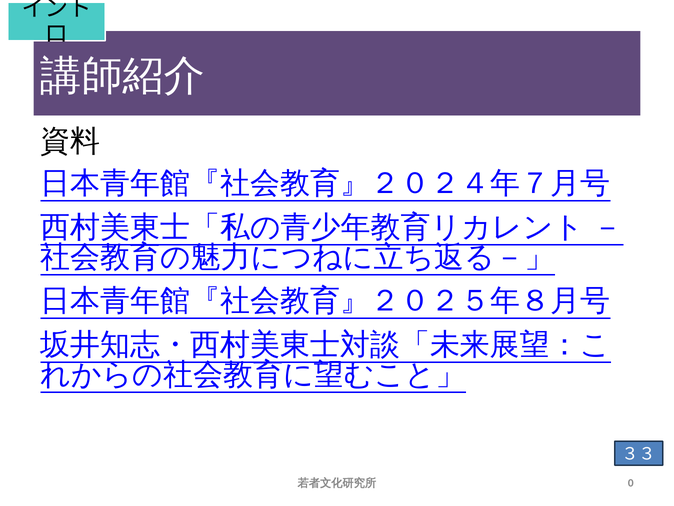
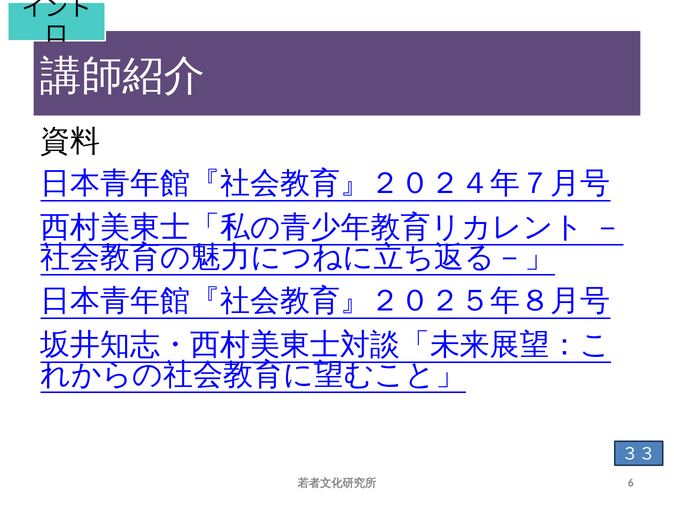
0: 0 -> 6 (631, 483)
